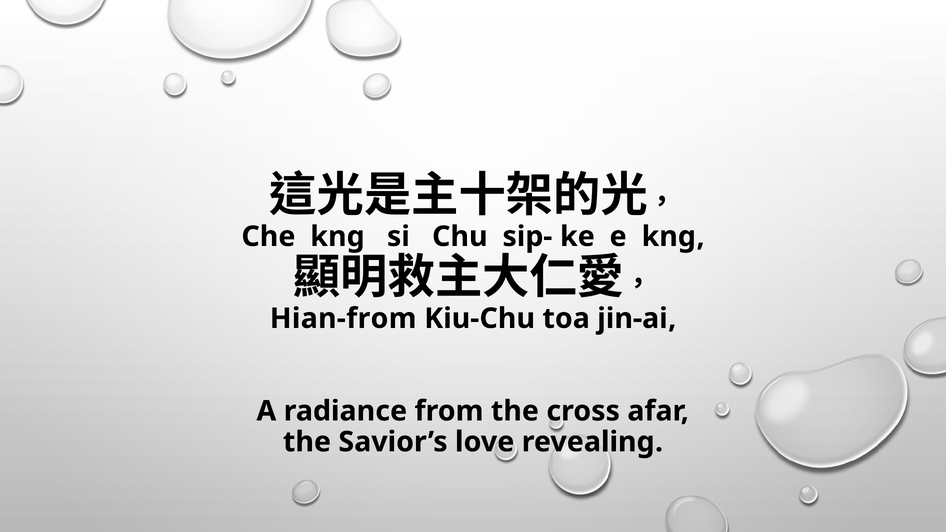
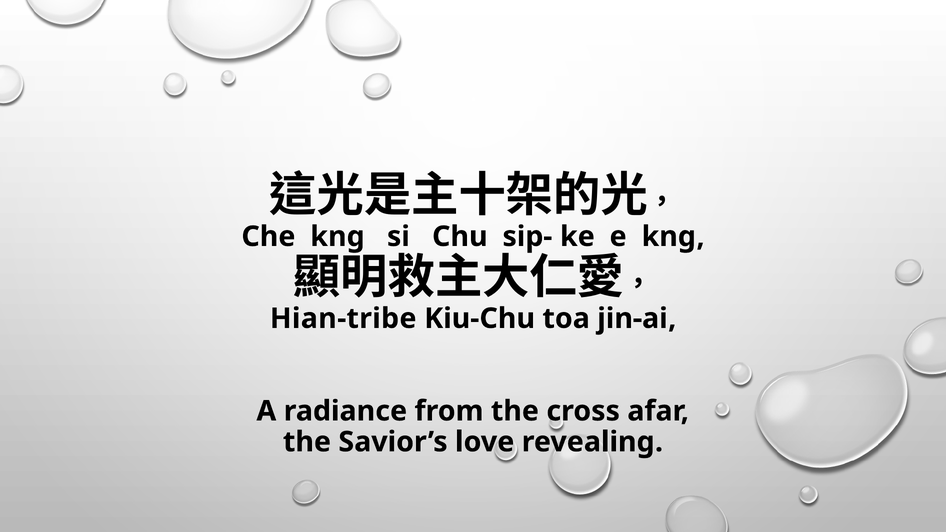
Hian-from: Hian-from -> Hian-tribe (343, 319)
